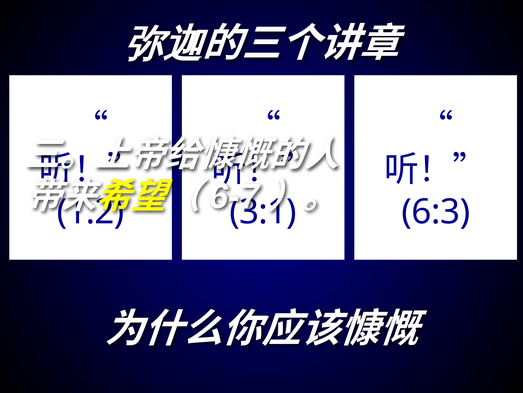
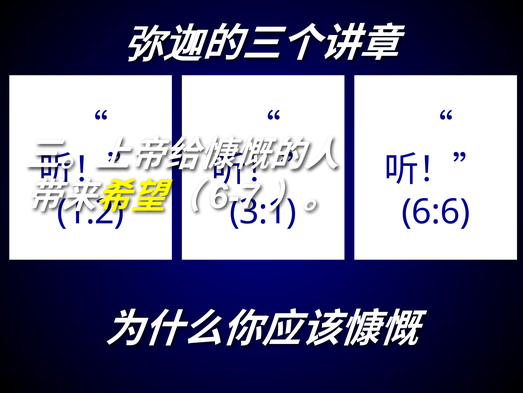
6:3: 6:3 -> 6:6 (436, 211)
